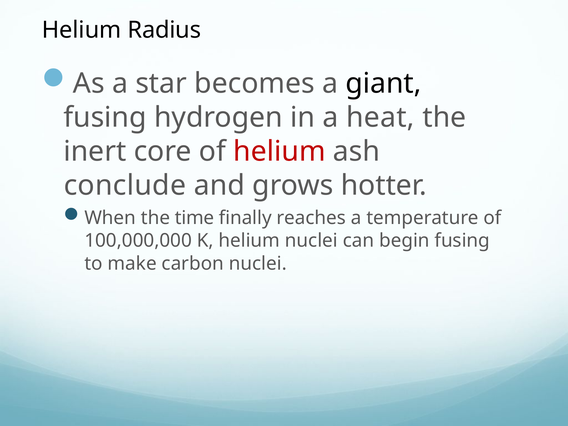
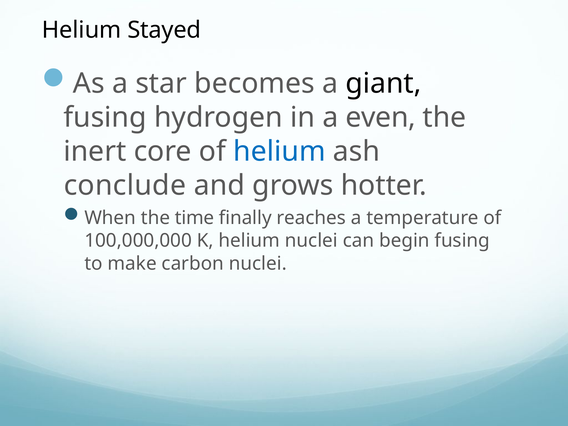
Radius: Radius -> Stayed (164, 30)
heat: heat -> even (381, 117)
helium colour: red -> blue (279, 151)
